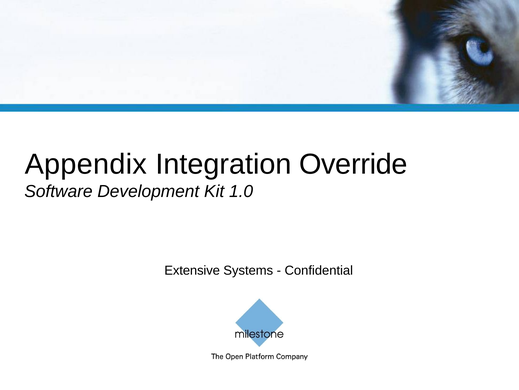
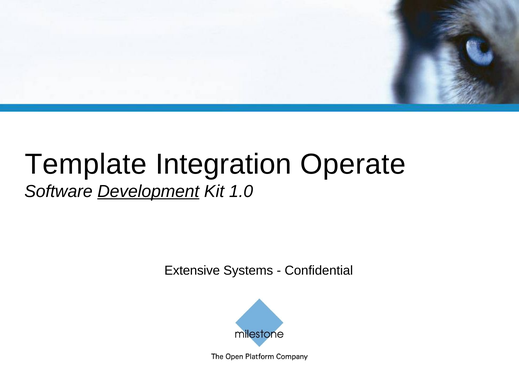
Appendix: Appendix -> Template (86, 164)
Override: Override -> Operate (353, 164)
Development underline: none -> present (148, 191)
